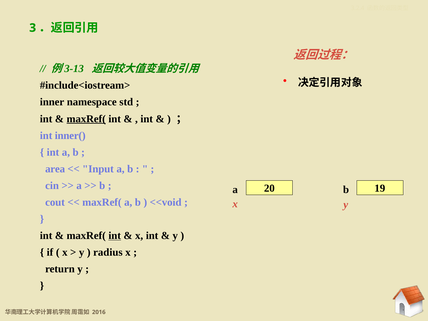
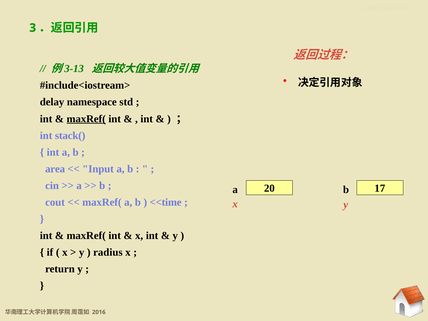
inner: inner -> delay (52, 102)
inner(: inner( -> stack( (70, 135)
19: 19 -> 17 (380, 188)
<<void: <<void -> <<time (166, 202)
int underline: present -> none (115, 236)
